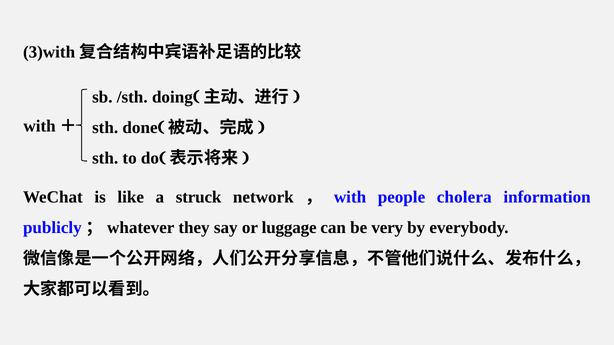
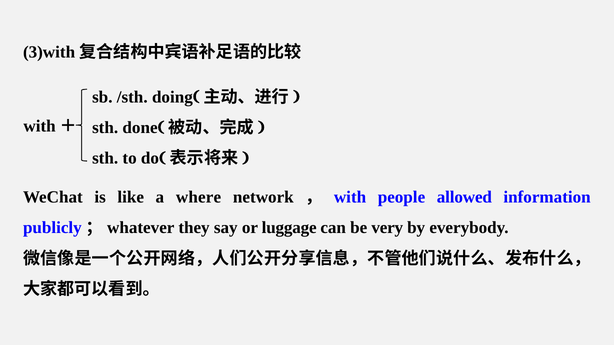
struck: struck -> where (198, 197)
cholera: cholera -> allowed (464, 197)
